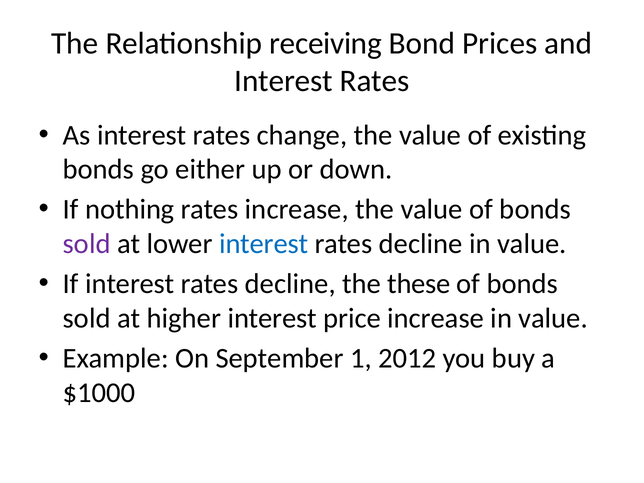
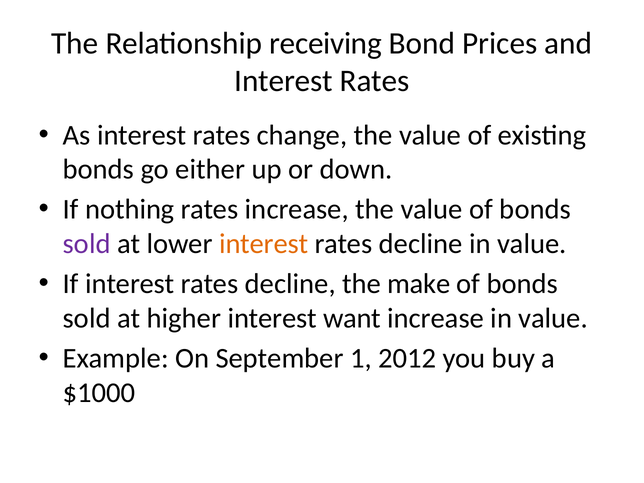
interest colour: blue -> orange (264, 244)
these: these -> make (419, 284)
price: price -> want (352, 318)
